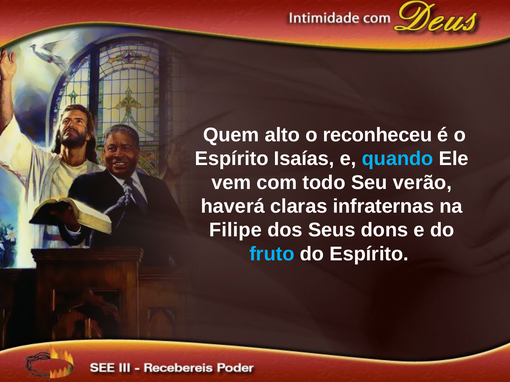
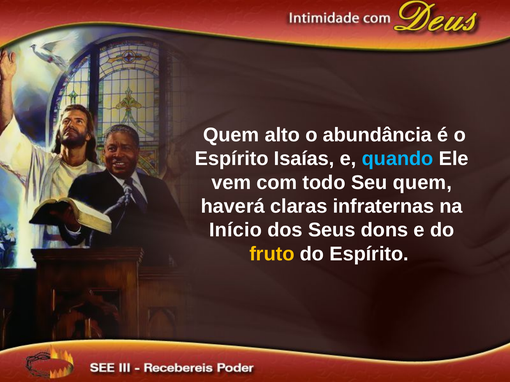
reconheceu: reconheceu -> abundância (377, 135)
Seu verão: verão -> quem (422, 183)
Filipe: Filipe -> Início (235, 230)
fruto colour: light blue -> yellow (272, 254)
